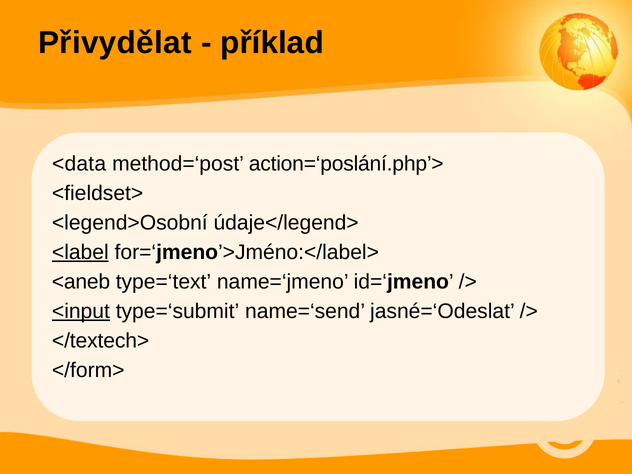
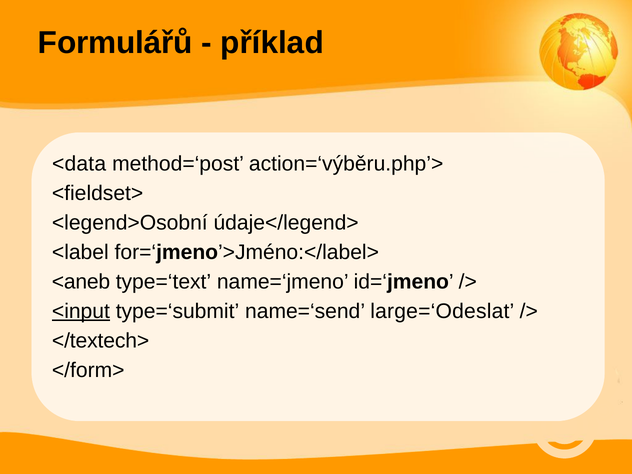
Přivydělat: Přivydělat -> Formulářů (115, 43)
action=‘poslání.php’>: action=‘poslání.php’> -> action=‘výběru.php’> (346, 164)
<label underline: present -> none (80, 252)
jasné=‘Odeslat: jasné=‘Odeslat -> large=‘Odeslat (442, 311)
